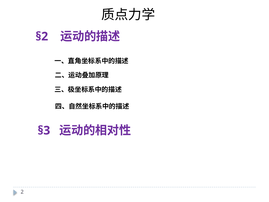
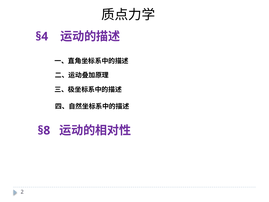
§2: §2 -> §4 (42, 36)
§3: §3 -> §8 (44, 130)
